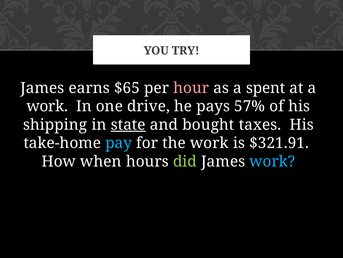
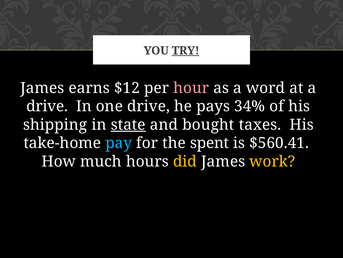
TRY underline: none -> present (186, 51)
$65: $65 -> $12 (127, 88)
spent: spent -> word (265, 88)
work: work -> drive (47, 106)
57%: 57% -> 34% (250, 106)
the work: work -> spent (210, 143)
$321.91: $321.91 -> $560.41 (279, 143)
when: when -> much (101, 161)
did colour: light green -> yellow (185, 161)
work colour: light blue -> yellow (272, 161)
